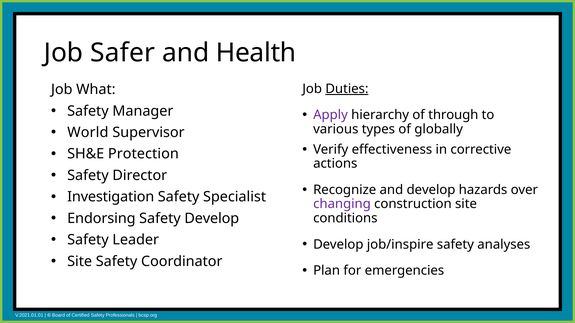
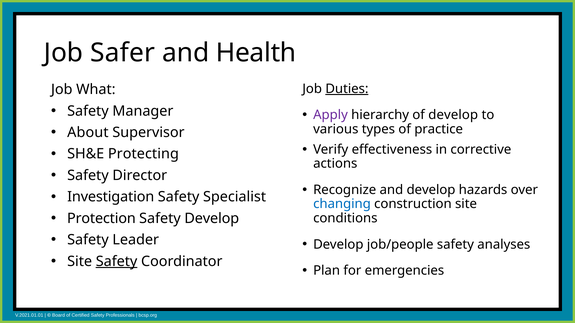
of through: through -> develop (453, 115)
World: World -> About (88, 133)
globally: globally -> practice (439, 129)
Protection: Protection -> Protecting (143, 154)
changing colour: purple -> blue (342, 204)
Endorsing: Endorsing -> Protection (101, 219)
job/inspire: job/inspire -> job/people (400, 245)
Safety underline: none -> present (117, 262)
